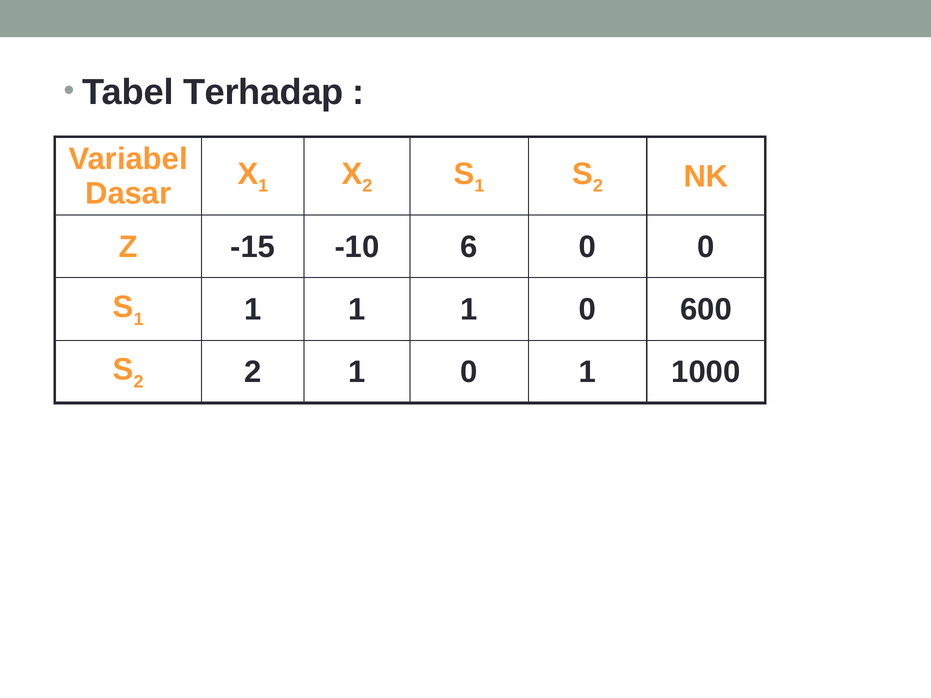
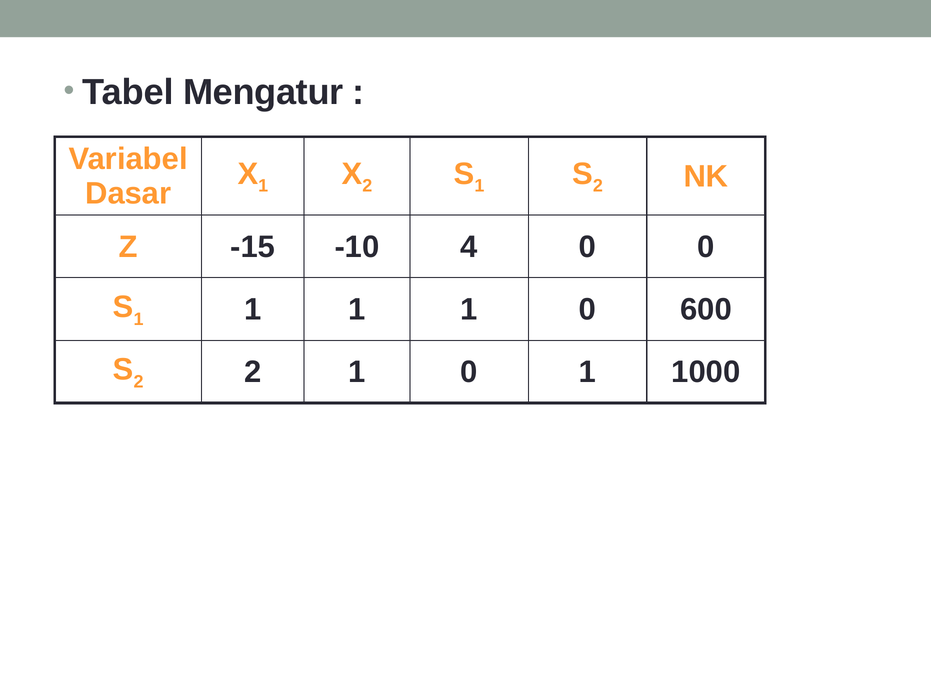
Terhadap: Terhadap -> Mengatur (263, 92)
6: 6 -> 4 (469, 247)
